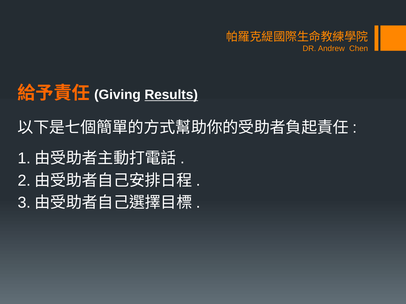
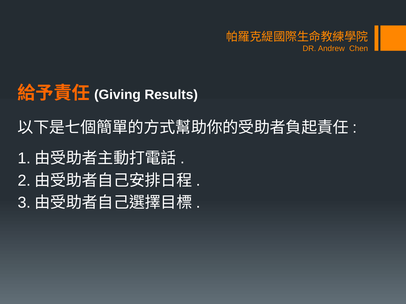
Results underline: present -> none (171, 95)
